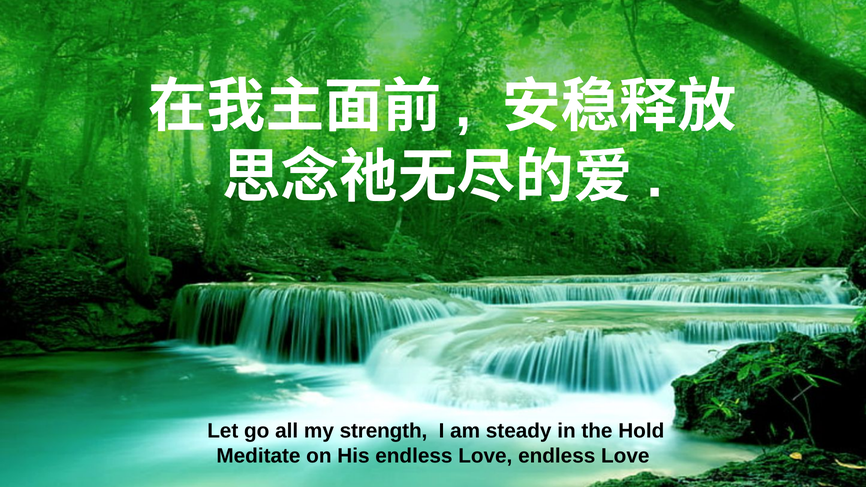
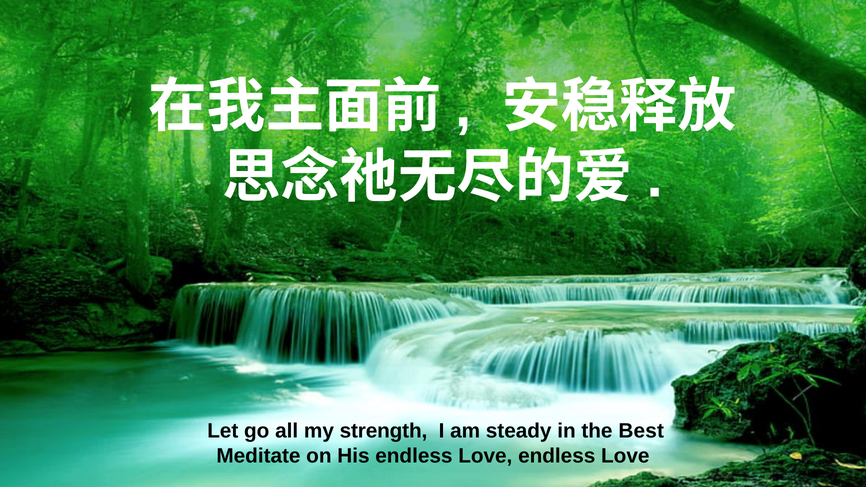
Hold: Hold -> Best (641, 431)
